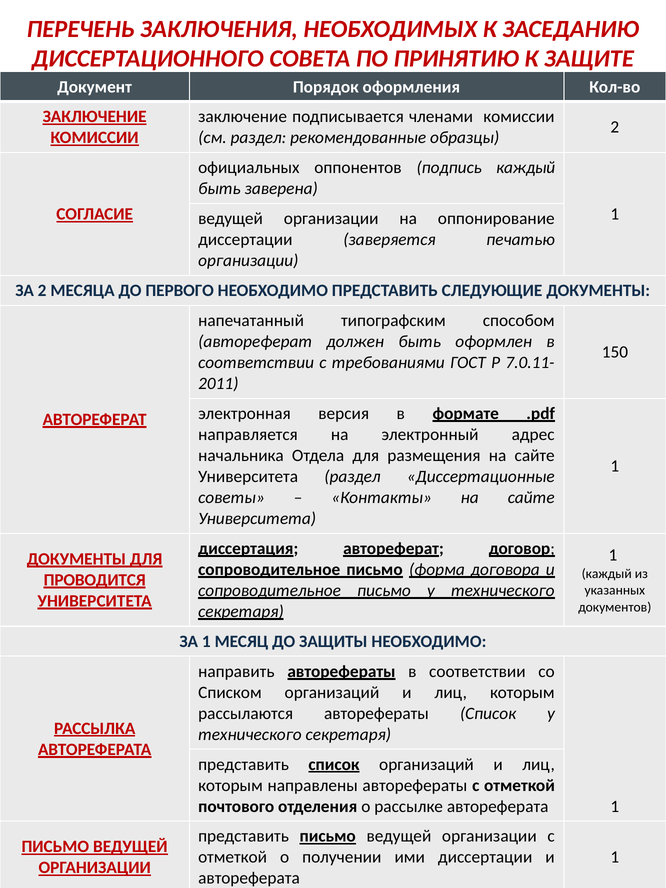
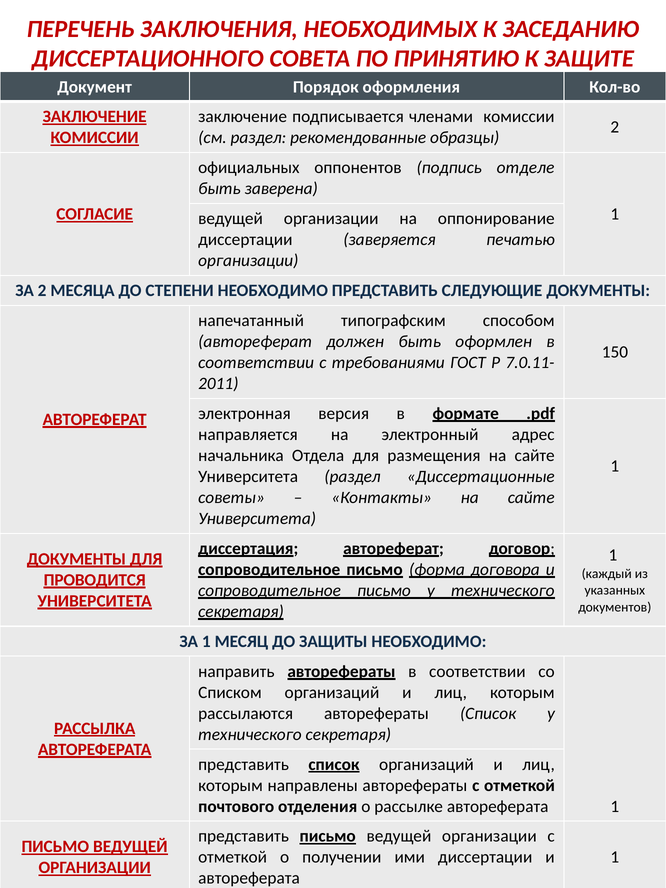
подпись каждый: каждый -> отделе (526, 168)
ПЕРВОГО: ПЕРВОГО -> СТЕПЕНИ (180, 291)
